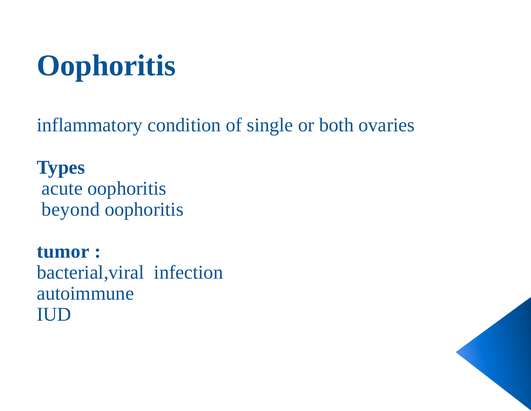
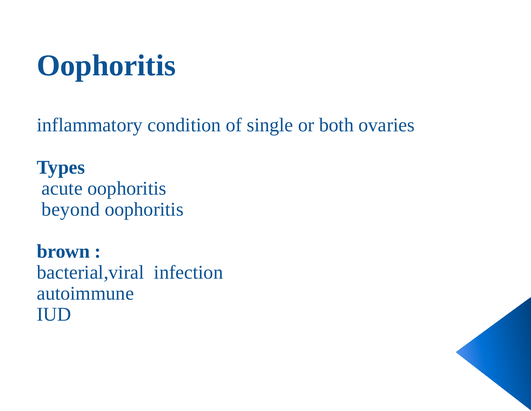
tumor: tumor -> brown (63, 251)
